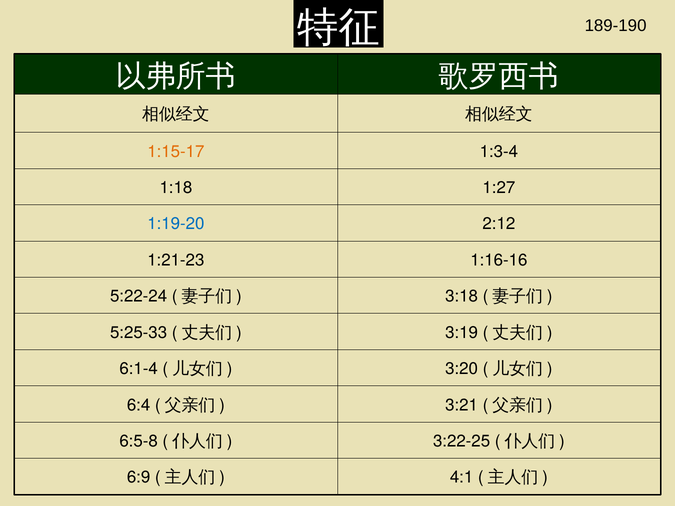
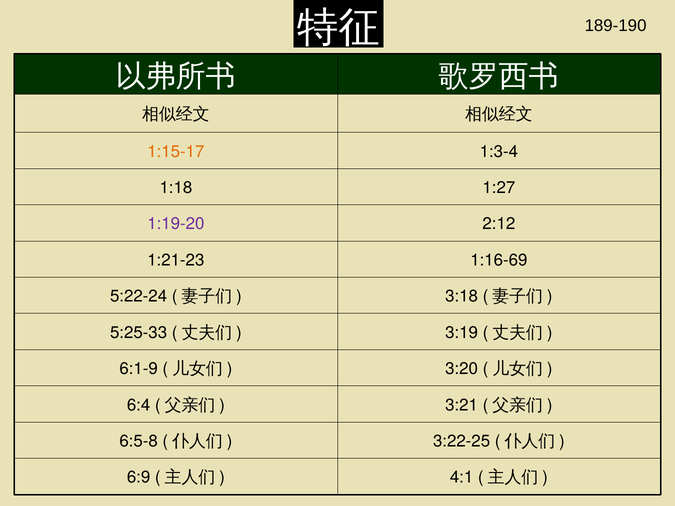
1:19-20 colour: blue -> purple (176, 224)
1:16-16: 1:16-16 -> 1:16-69 (499, 260)
6:1-4: 6:1-4 -> 6:1-9 (139, 369)
